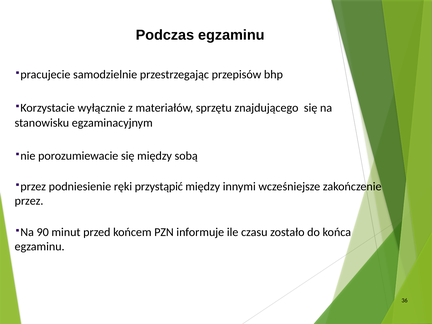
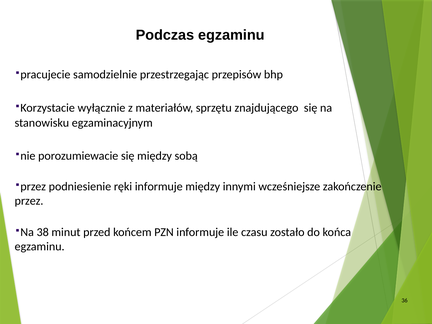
ręki przystąpić: przystąpić -> informuje (159, 187)
90: 90 -> 38 (43, 232)
